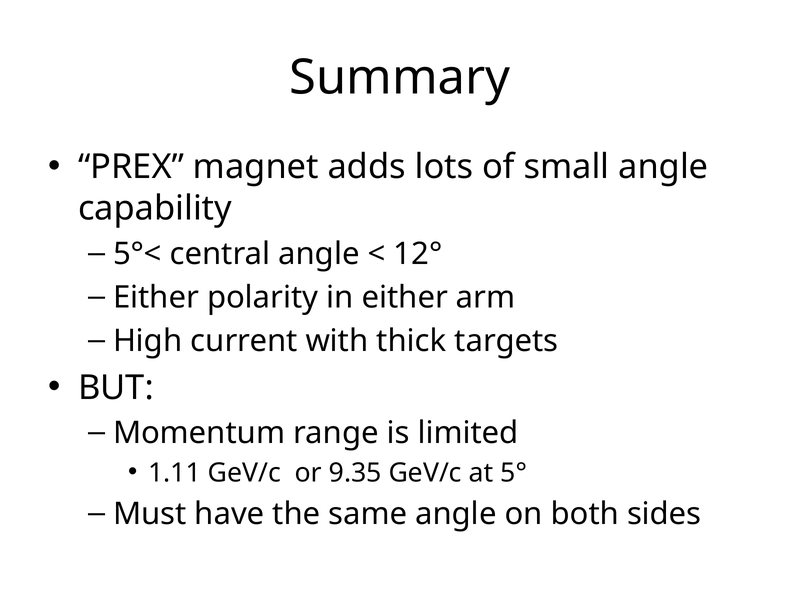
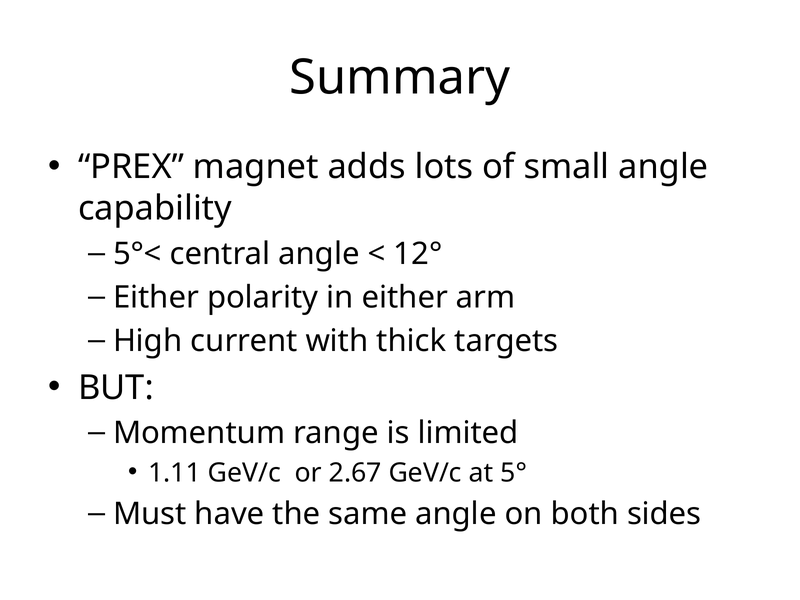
9.35: 9.35 -> 2.67 (355, 473)
